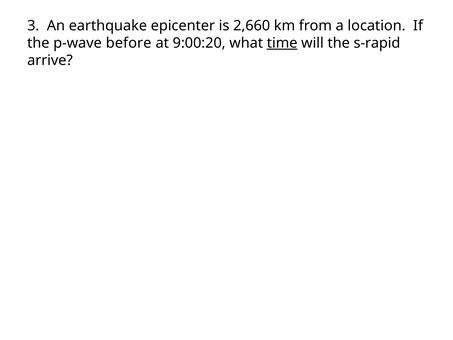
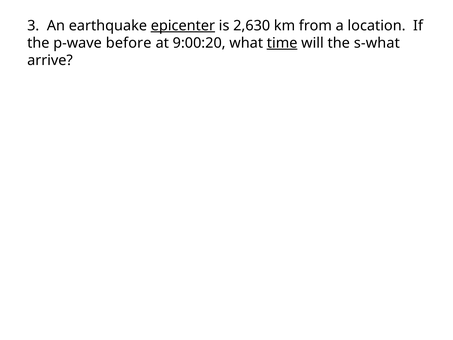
epicenter underline: none -> present (183, 26)
2,660: 2,660 -> 2,630 (252, 26)
s-rapid: s-rapid -> s-what (377, 43)
